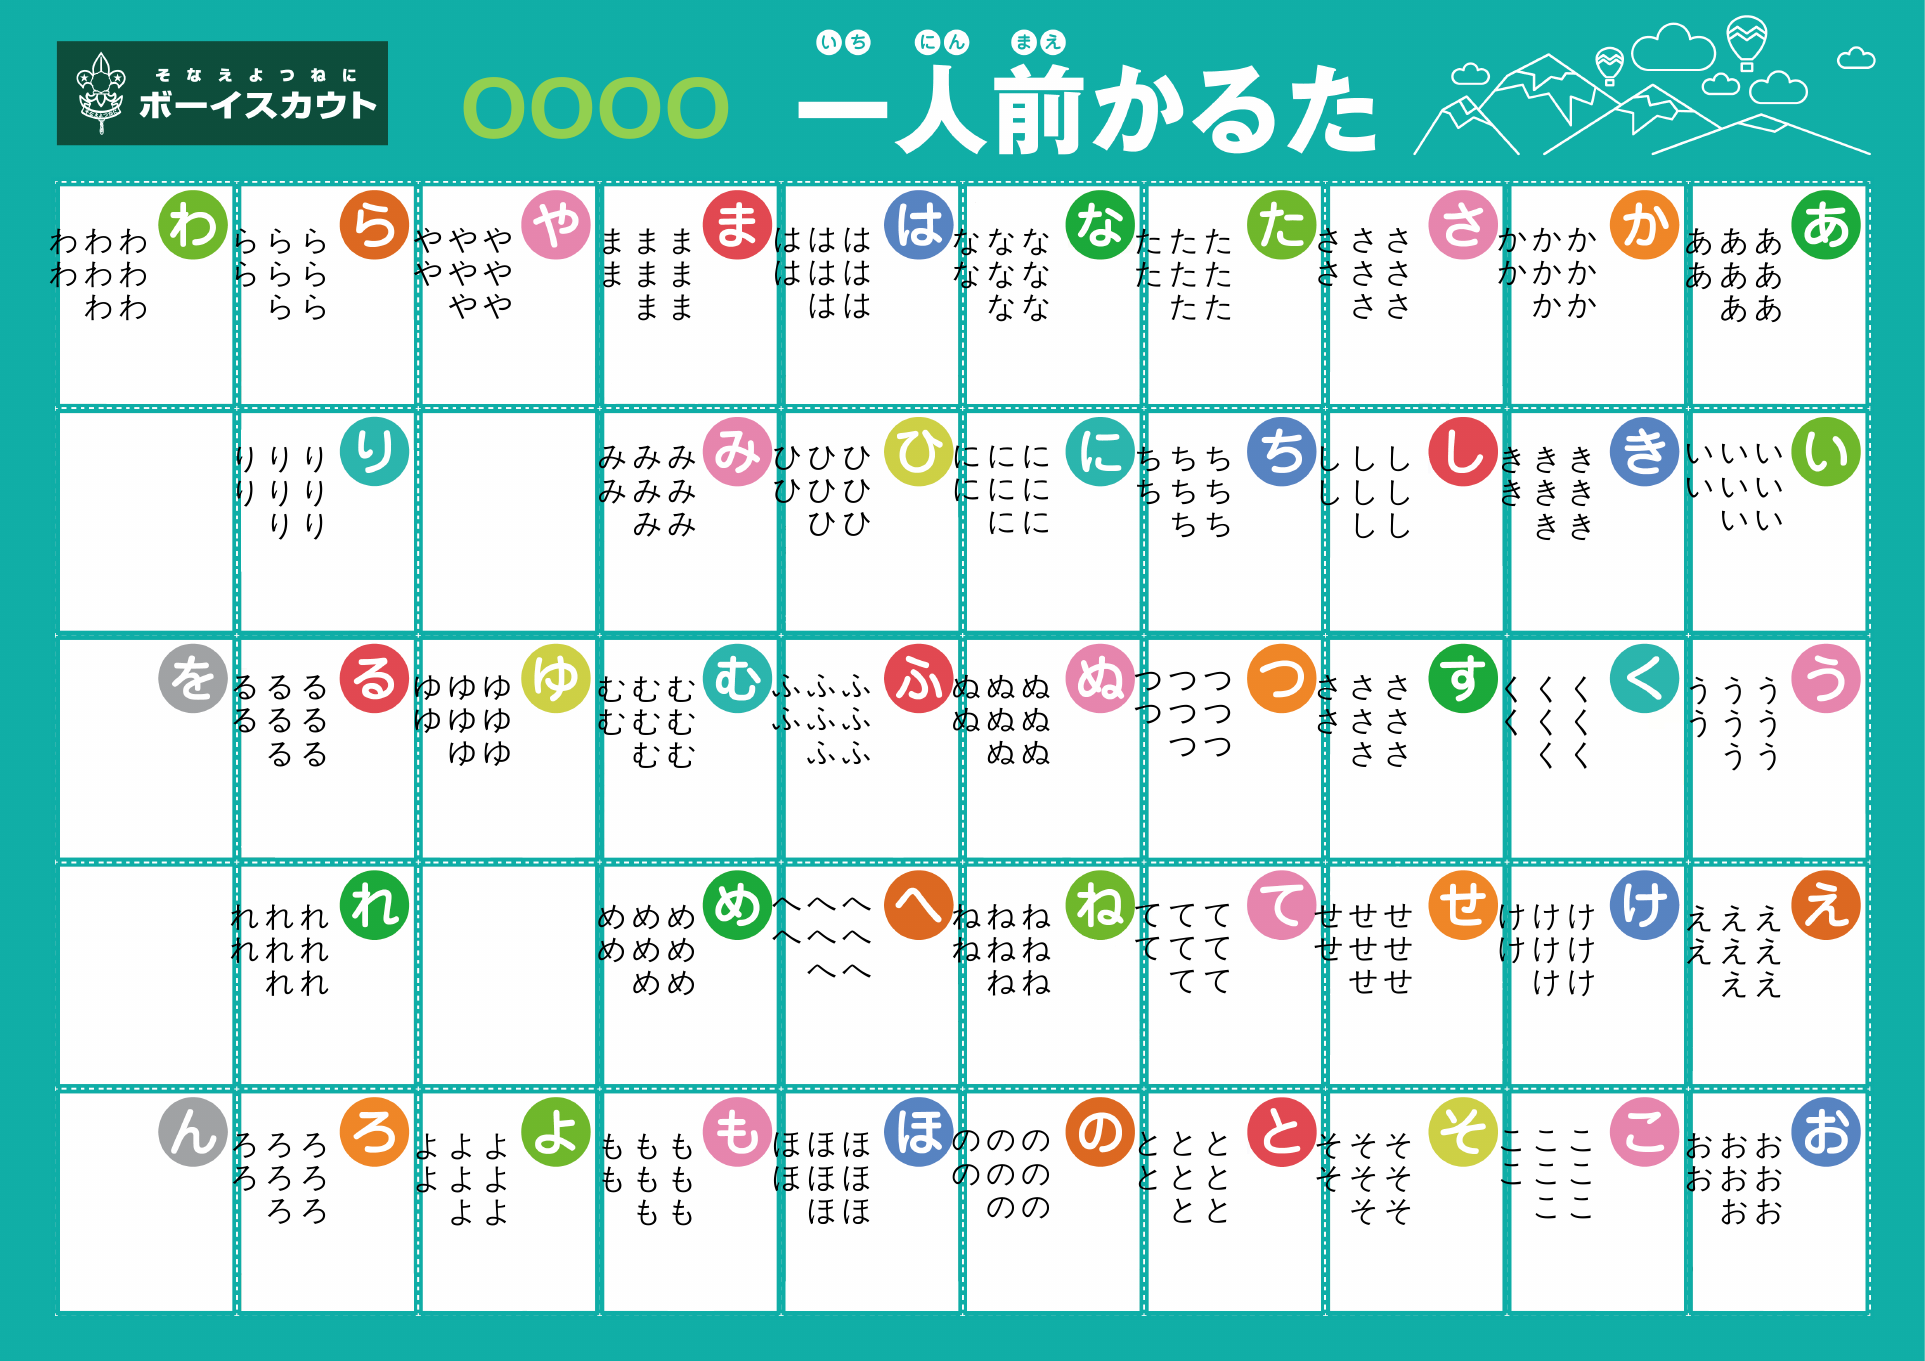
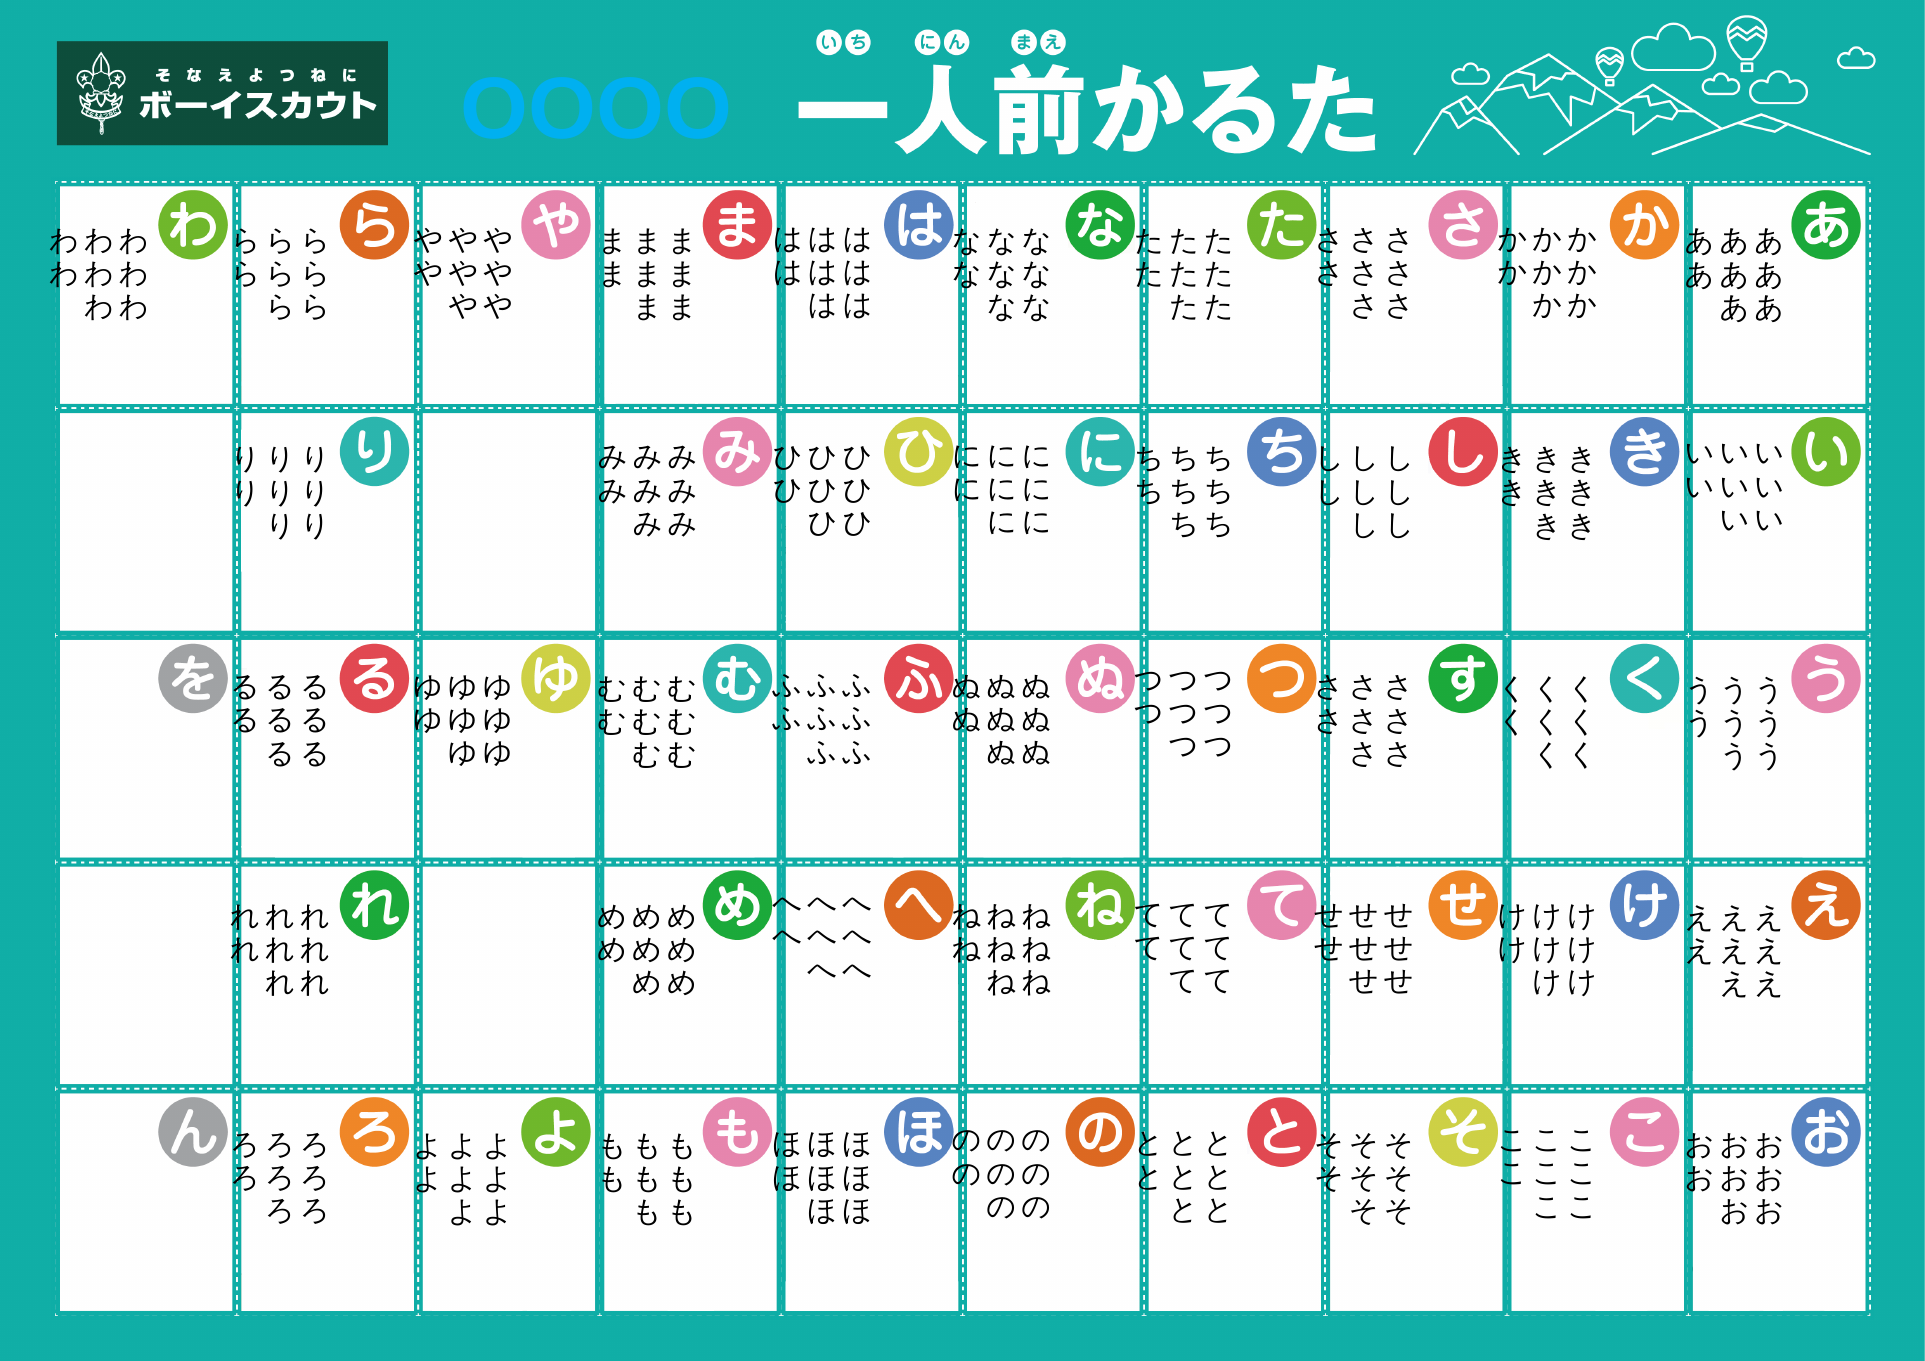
OOOO colour: light green -> light blue (596, 109)
